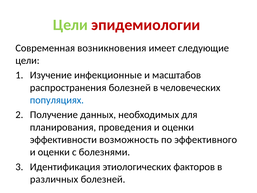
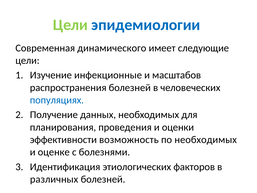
эпидемиологии colour: red -> blue (146, 25)
возникновения: возникновения -> динамического (112, 48)
по эффективного: эффективного -> необходимых (206, 139)
оценки: оценки -> оценке (54, 152)
